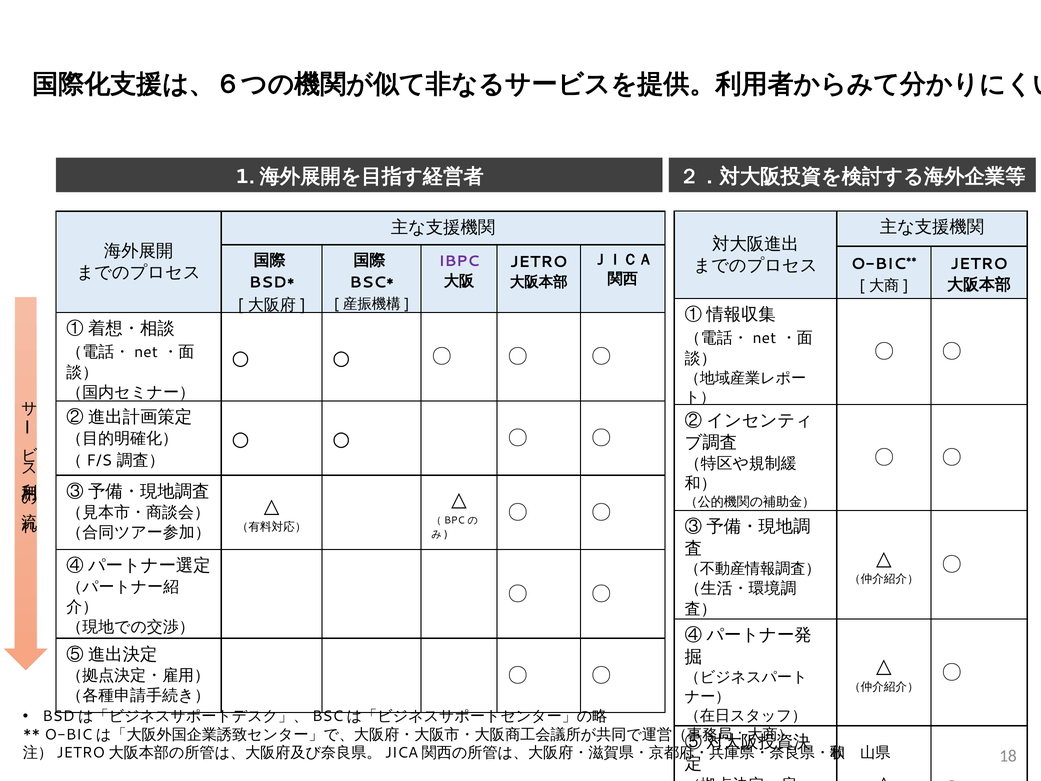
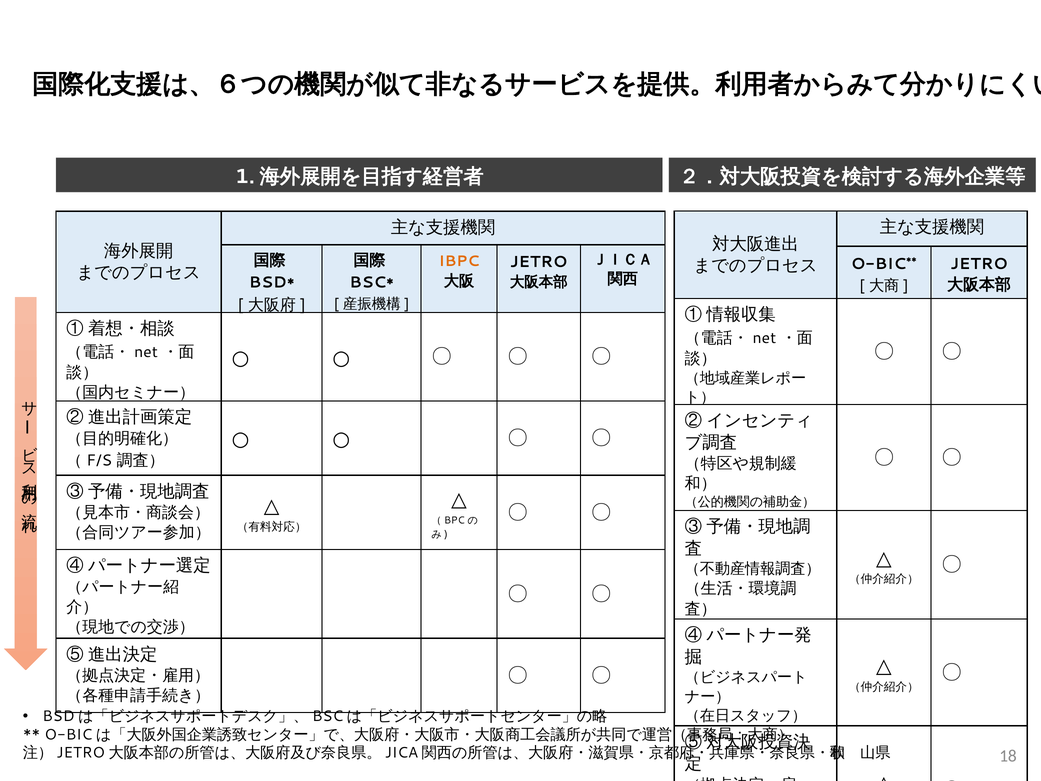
IBPC colour: purple -> orange (459, 261)
